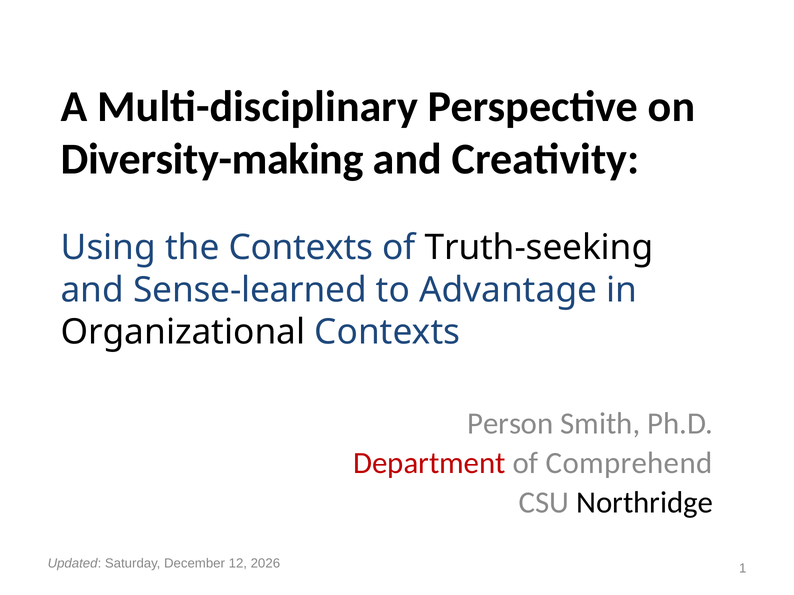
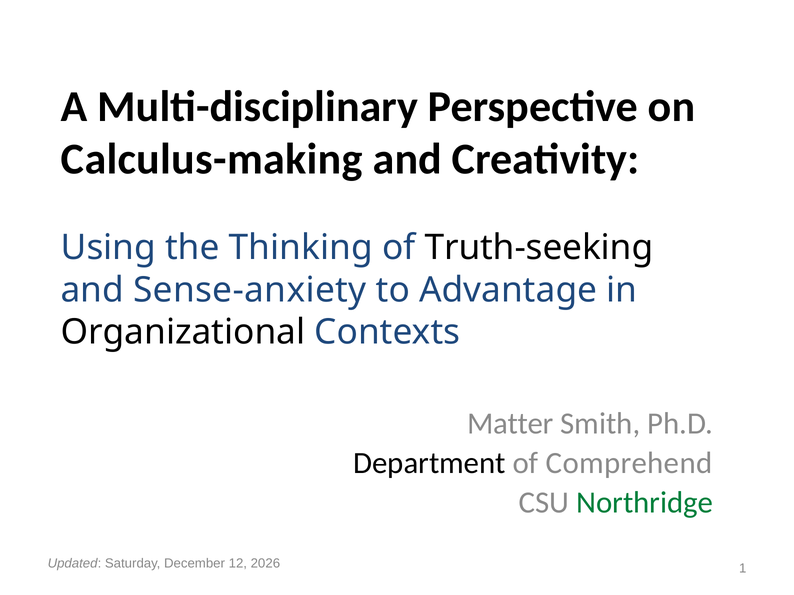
Diversity-making: Diversity-making -> Calculus-making (212, 160)
the Contexts: Contexts -> Thinking (301, 248)
Sense-learned: Sense-learned -> Sense-anxiety (250, 290)
Person: Person -> Matter (510, 424)
Department colour: red -> black (429, 464)
Northridge colour: black -> green (645, 503)
